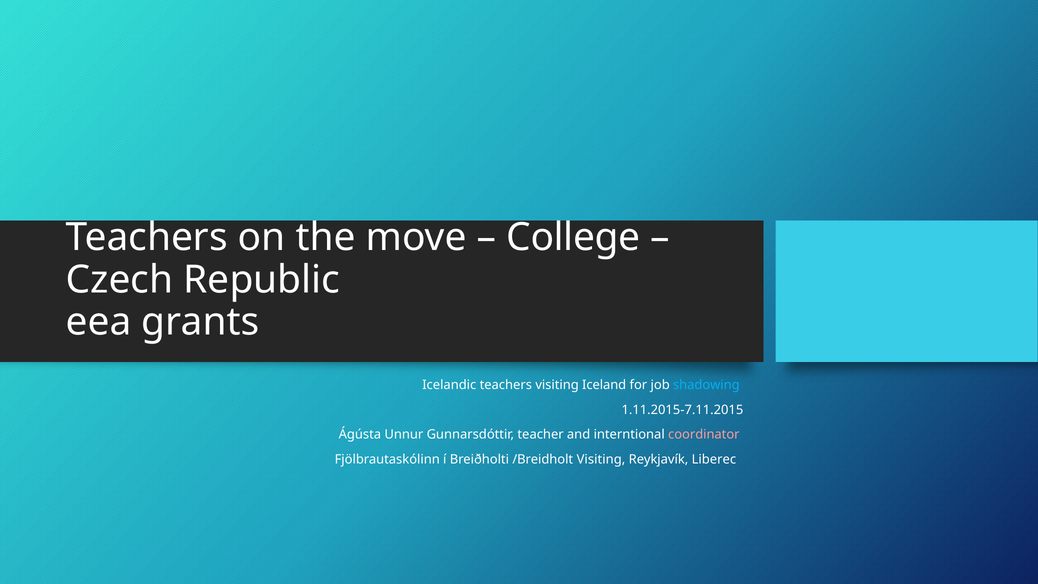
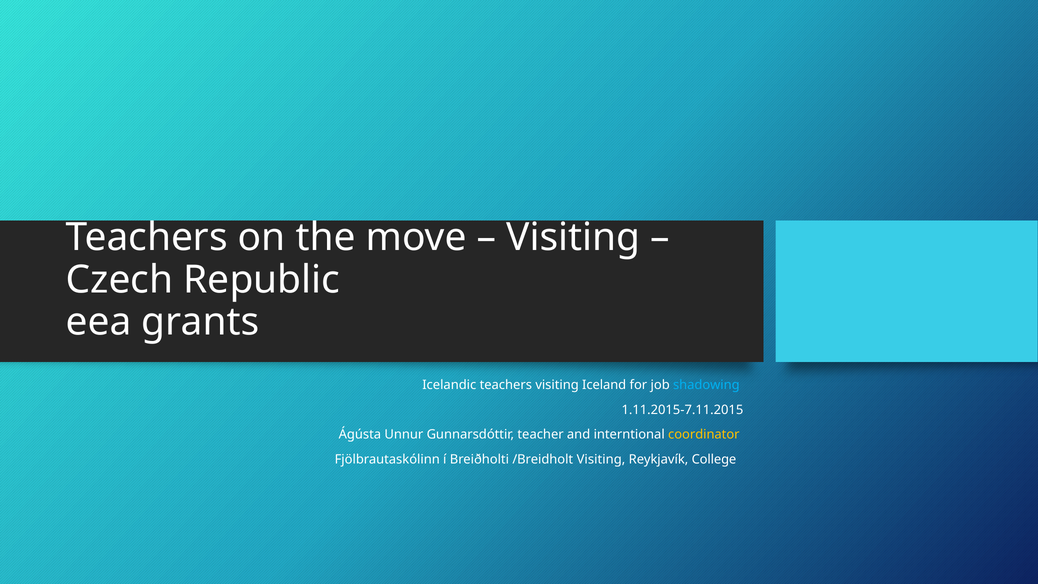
College: College -> Visiting (573, 238)
coordinator colour: pink -> yellow (704, 435)
Liberec: Liberec -> College (714, 459)
